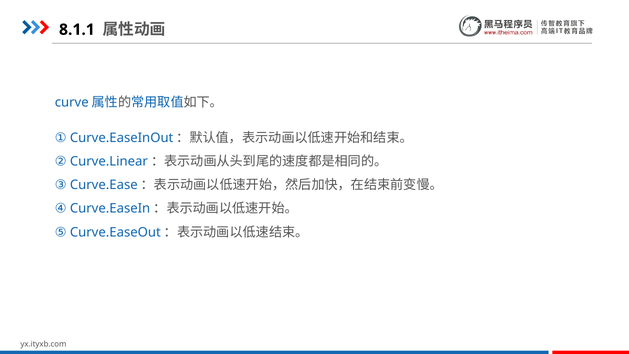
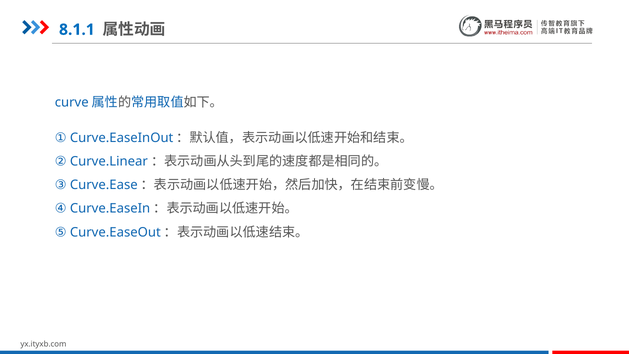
8.1.1 colour: black -> blue (77, 30)
